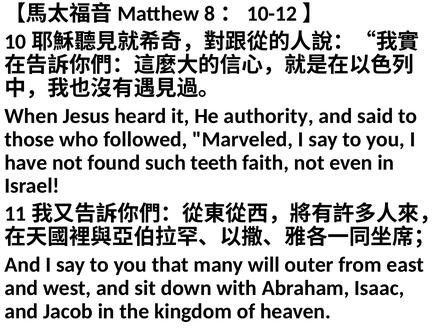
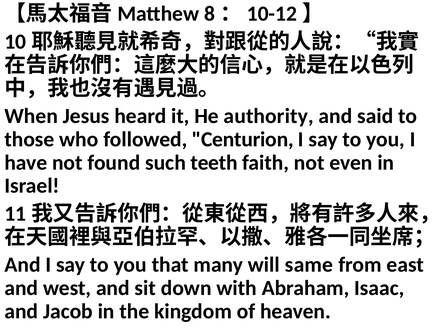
Marveled: Marveled -> Centurion (243, 139)
outer: outer -> same (309, 265)
